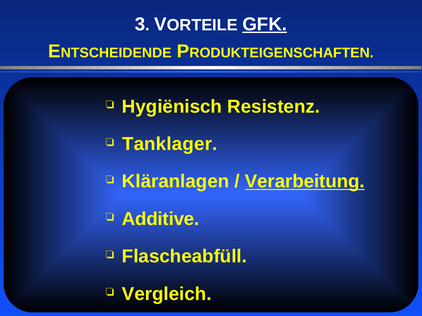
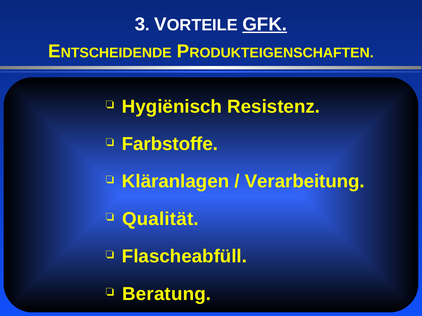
Tanklager: Tanklager -> Farbstoffe (170, 144)
Verarbeitung underline: present -> none (305, 182)
Additive: Additive -> Qualität (160, 219)
Vergleich: Vergleich -> Beratung (167, 294)
